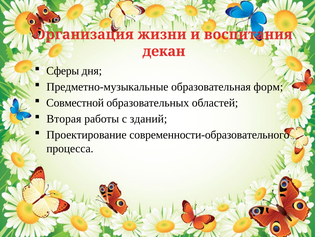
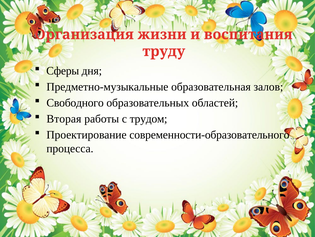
декан: декан -> труду (164, 51)
форм: форм -> залов (268, 87)
Совместной: Совместной -> Свободного (75, 103)
зданий: зданий -> трудом (149, 119)
